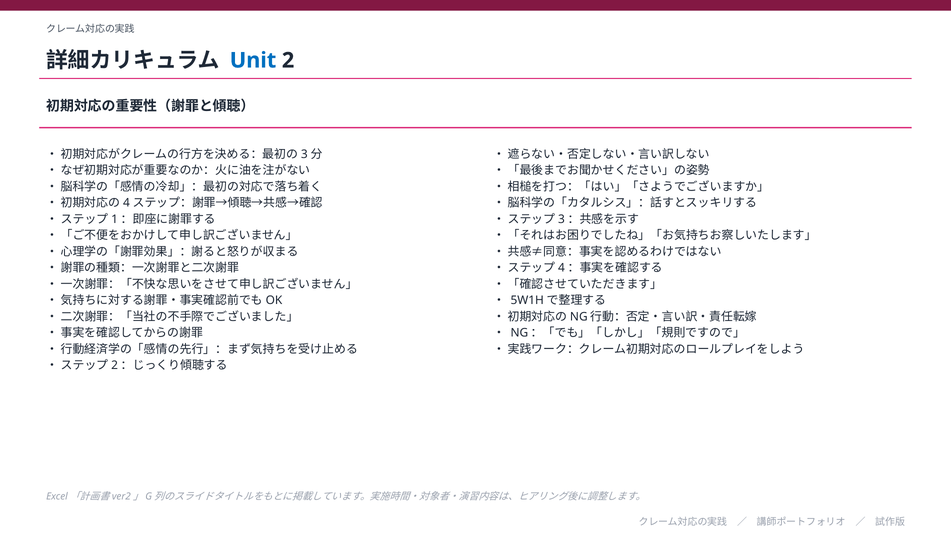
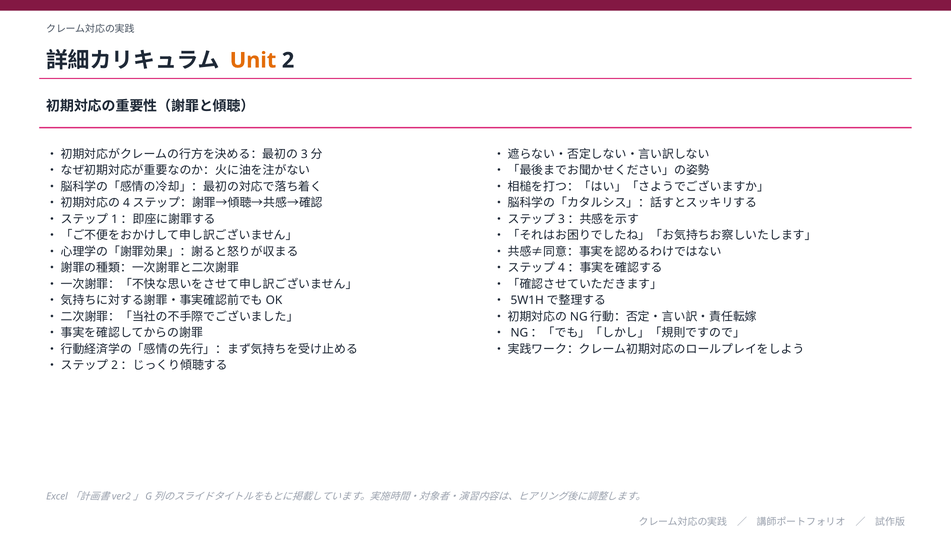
Unit colour: blue -> orange (253, 60)
